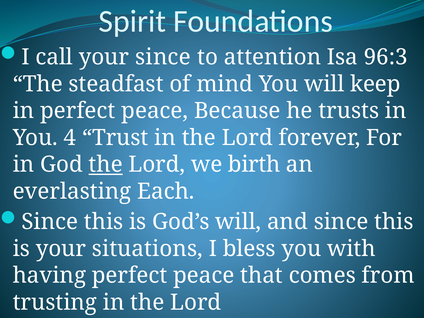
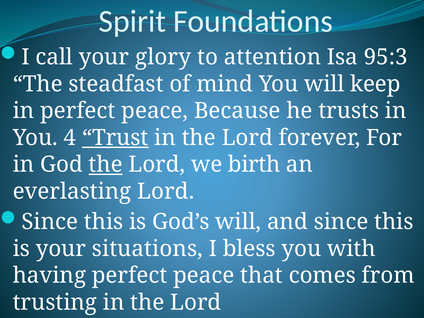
your since: since -> glory (163, 57)
96:3: 96:3 -> 95:3 (386, 57)
Trust underline: none -> present (115, 138)
everlasting Each: Each -> Lord (166, 191)
